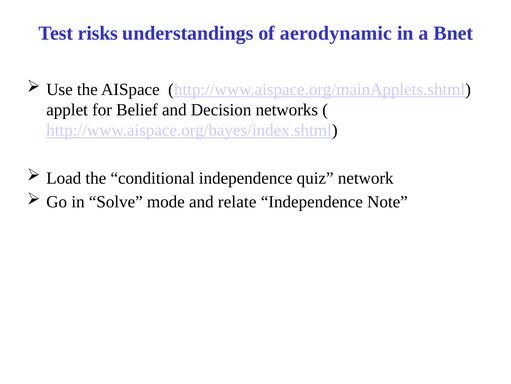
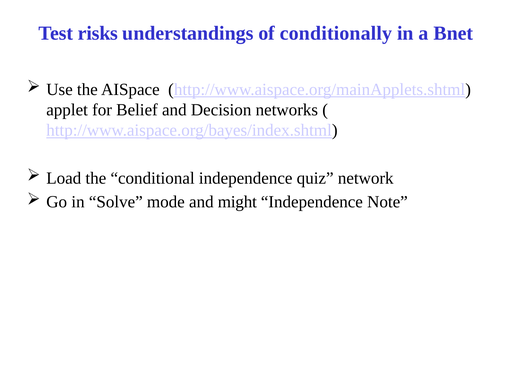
aerodynamic: aerodynamic -> conditionally (336, 33)
relate: relate -> might (237, 202)
